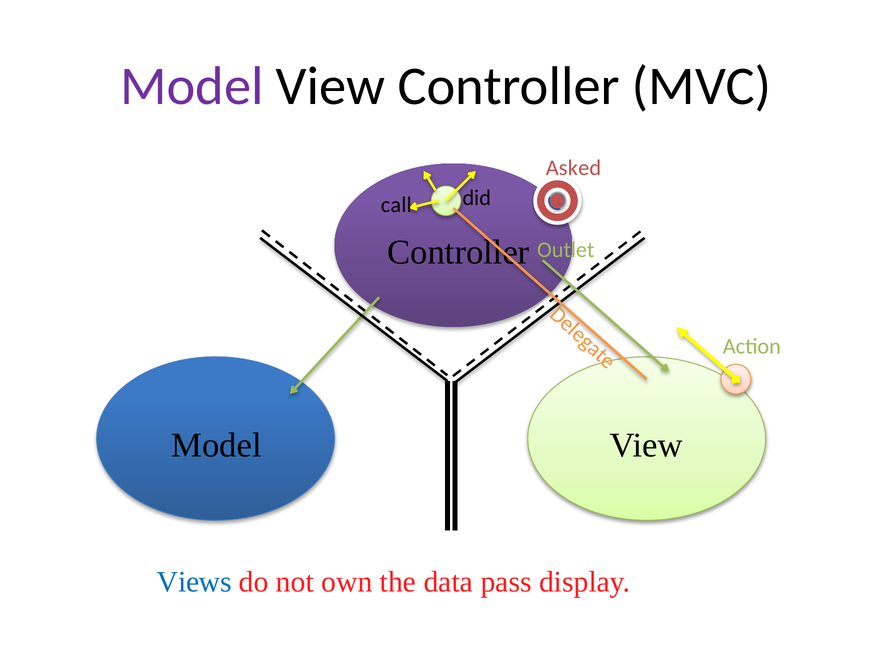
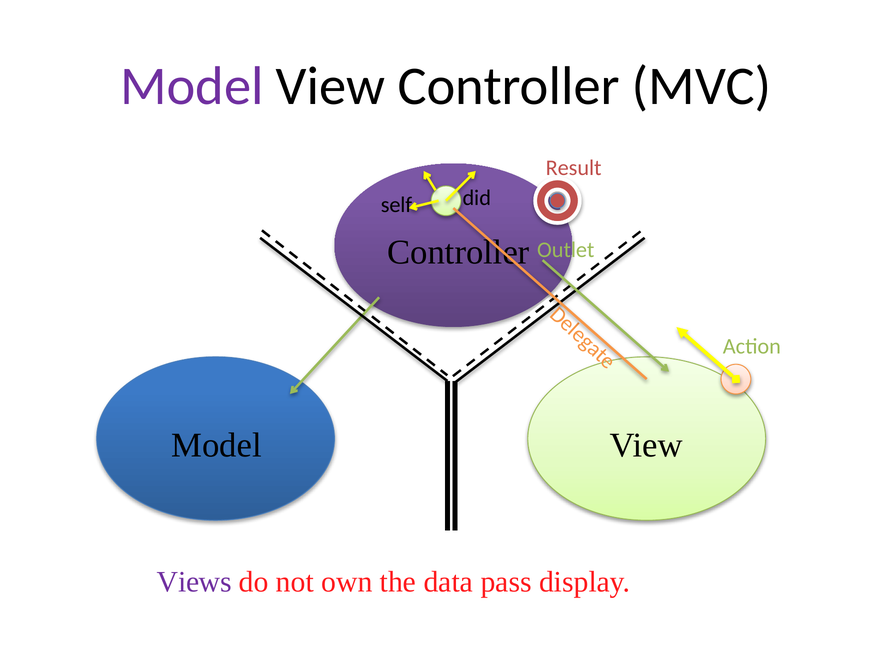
Asked: Asked -> Result (574, 168)
call: call -> self (396, 205)
Views colour: blue -> purple (194, 582)
